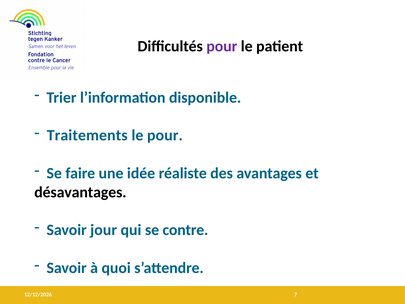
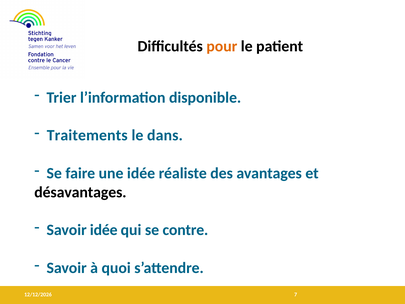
pour colour: purple -> orange (222, 46)
le pour: pour -> dans (165, 135)
Savoir jour: jour -> idée (104, 230)
